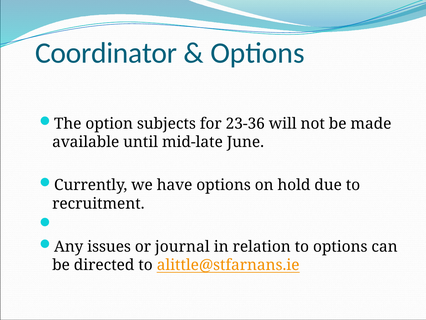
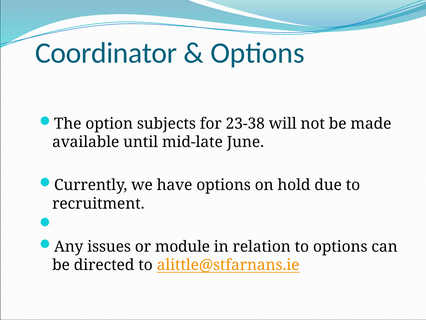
23-36: 23-36 -> 23-38 (245, 123)
journal: journal -> module (182, 246)
